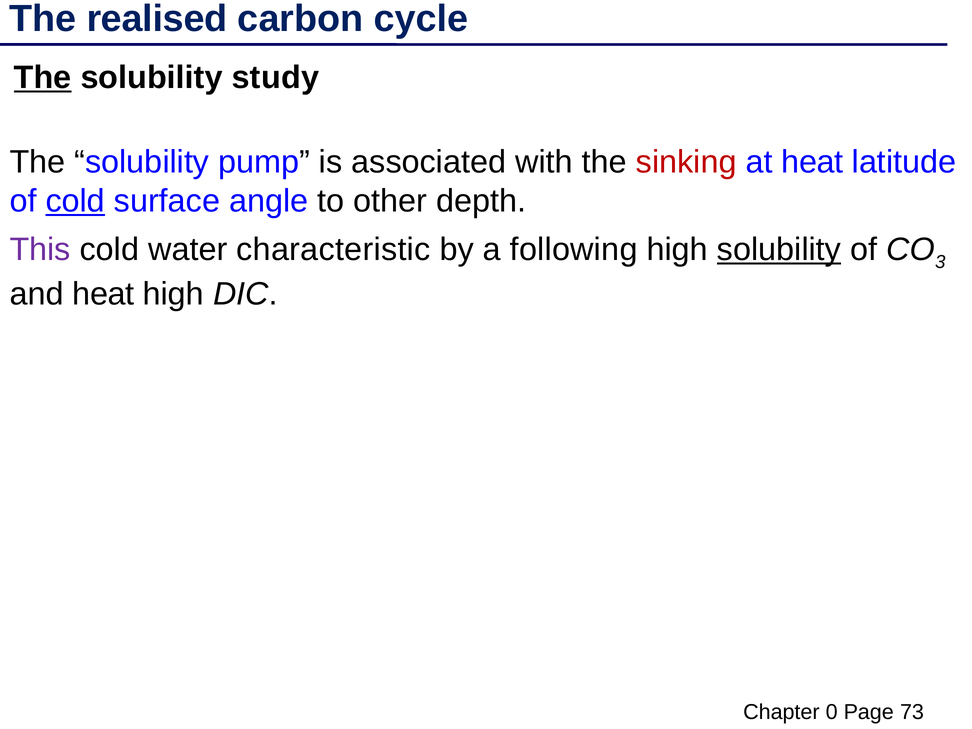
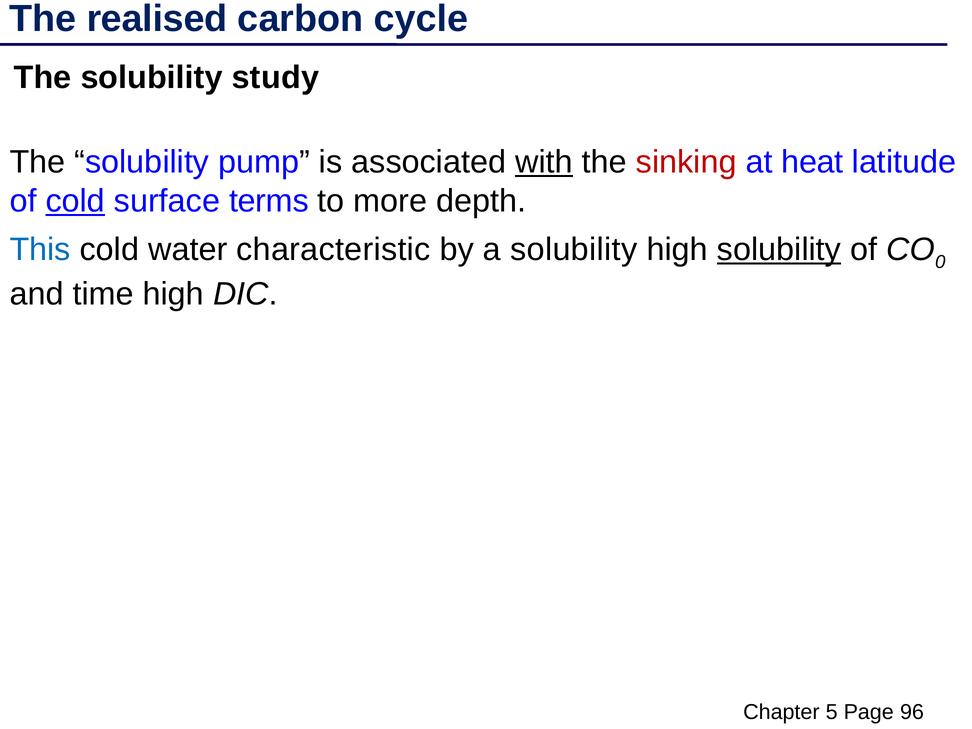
The underline: present -> none (43, 78)
with underline: none -> present (544, 162)
angle: angle -> terms (269, 201)
other: other -> more (390, 201)
This colour: purple -> blue (40, 250)
a following: following -> solubility (574, 250)
3: 3 -> 0 (940, 262)
and heat: heat -> time (103, 294)
0: 0 -> 5 (832, 712)
73: 73 -> 96 (912, 712)
